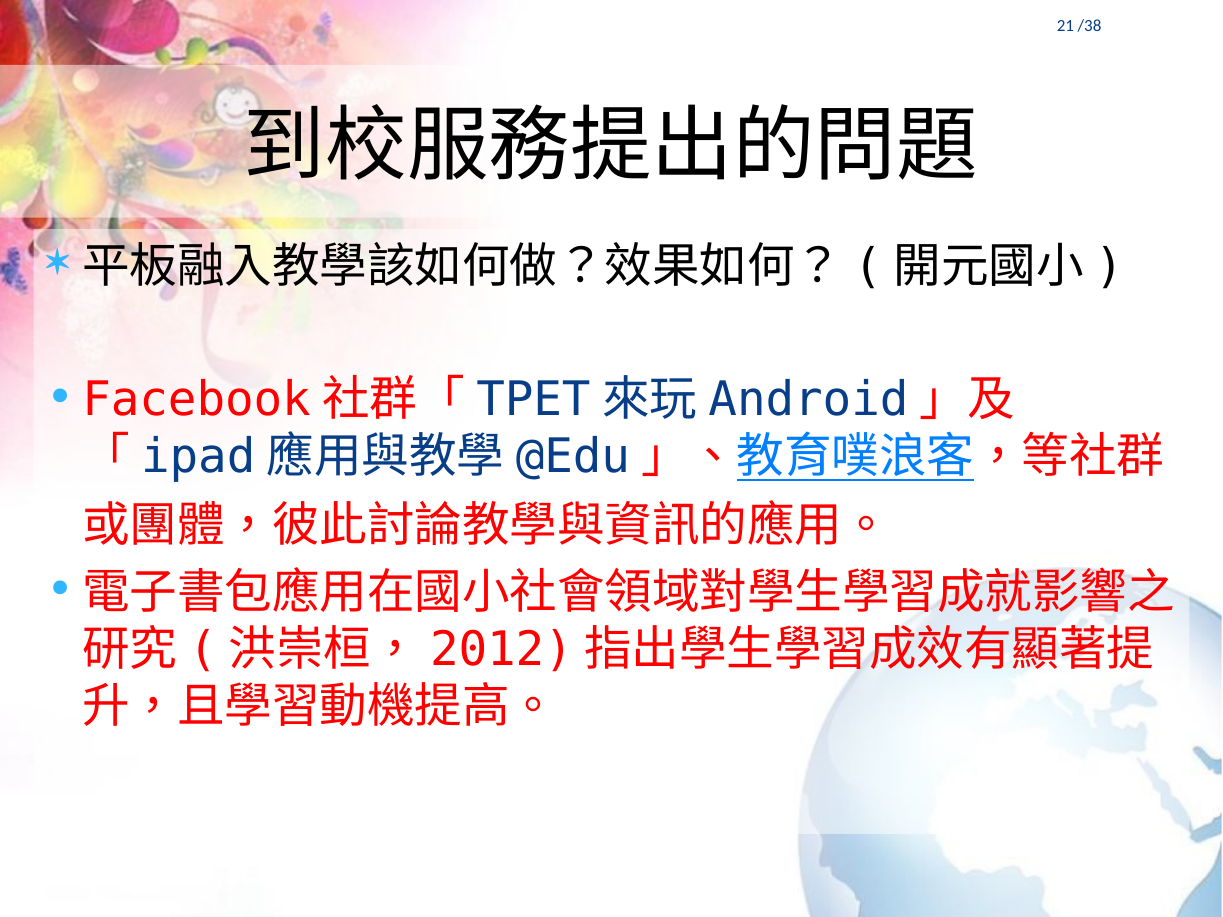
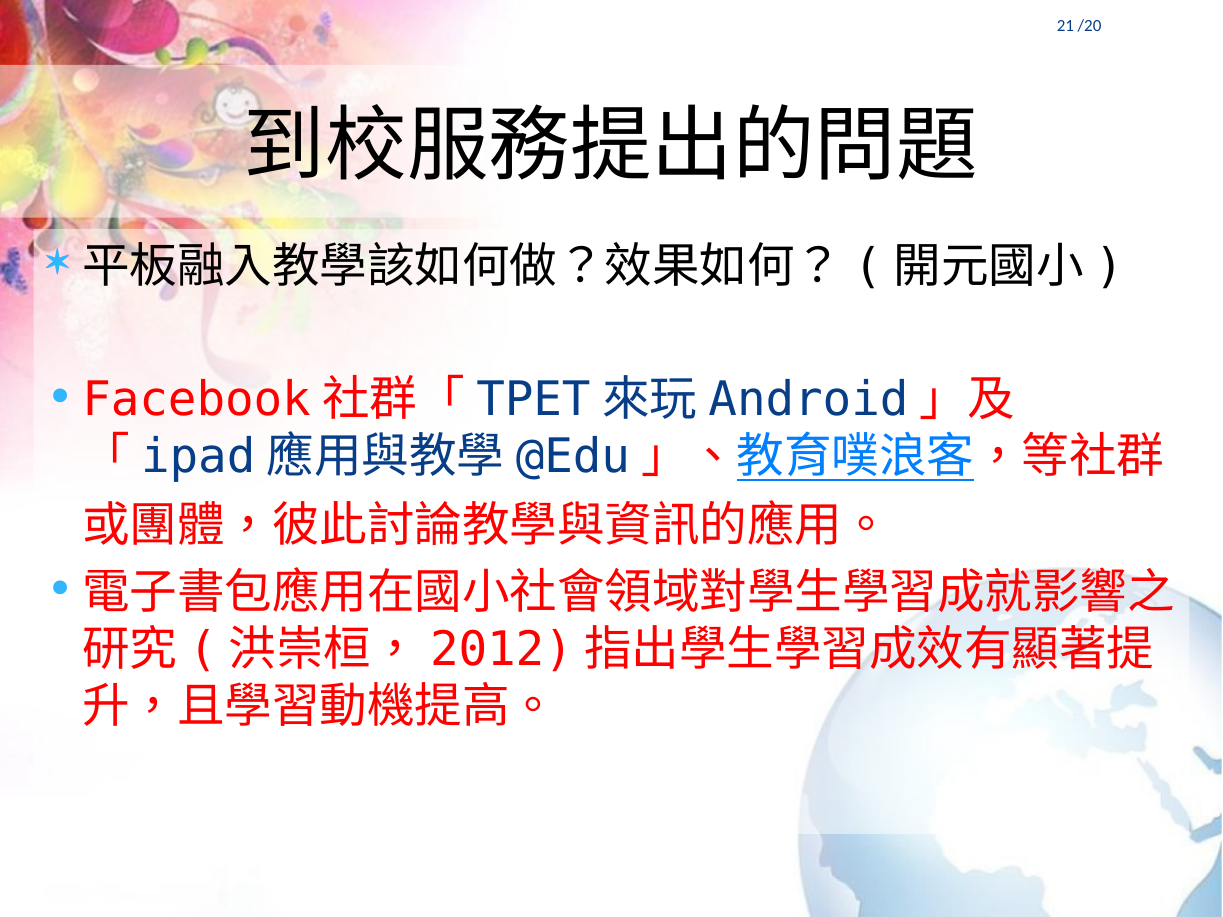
/38: /38 -> /20 (1089, 26)
